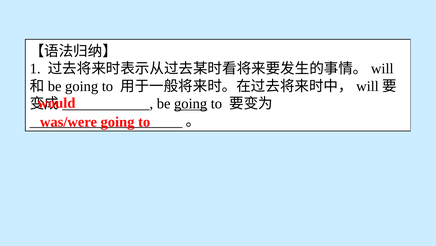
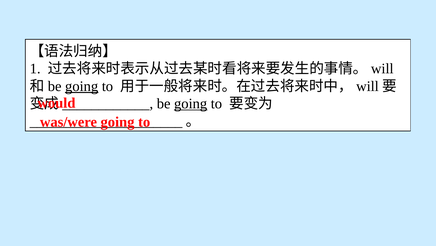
going underline: none -> present (82, 86)
